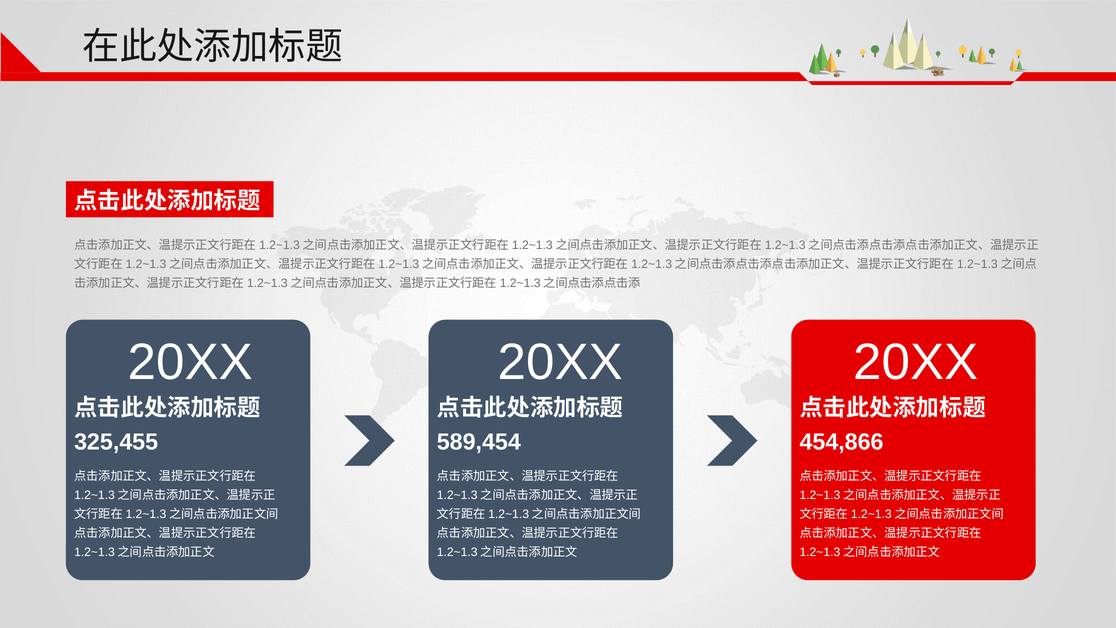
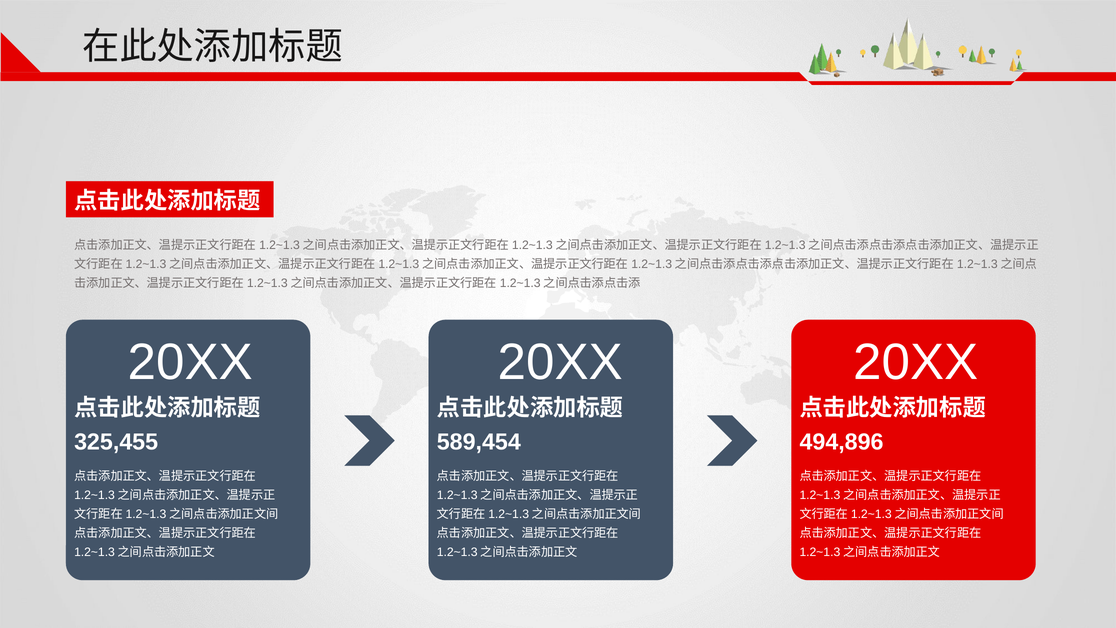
454,866: 454,866 -> 494,896 (842, 442)
